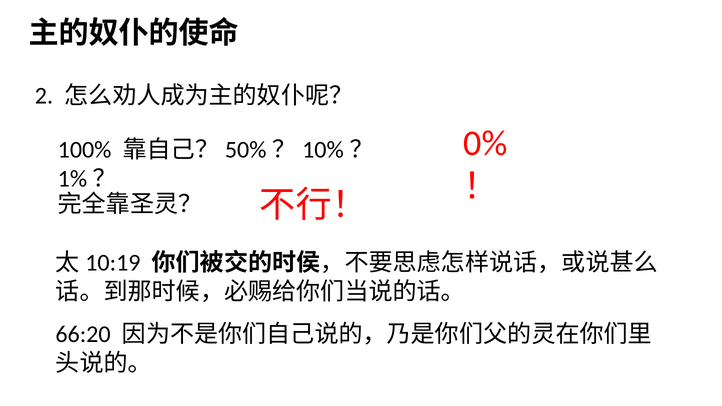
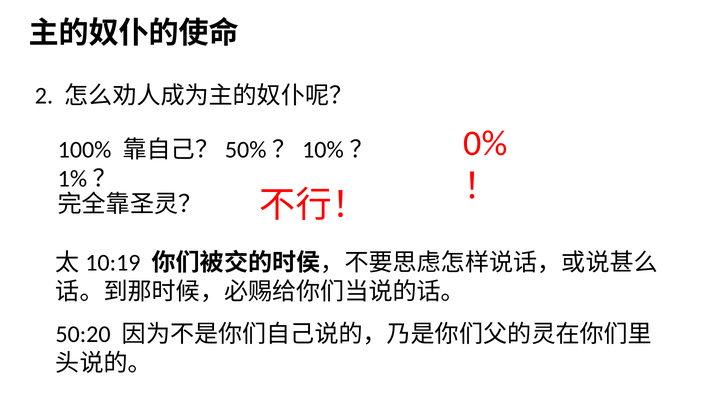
66:20: 66:20 -> 50:20 (83, 334)
